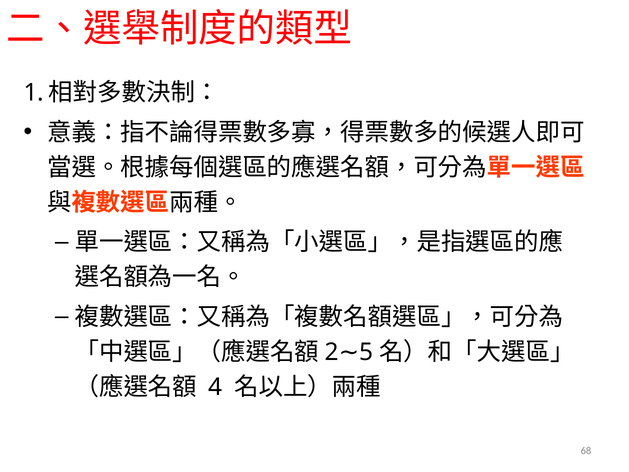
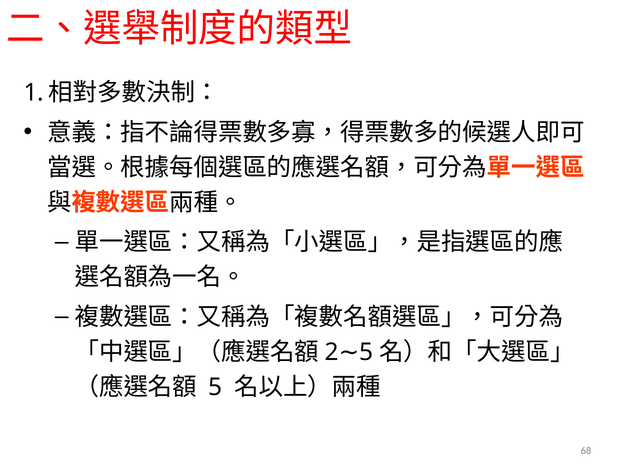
4: 4 -> 5 (215, 387)
